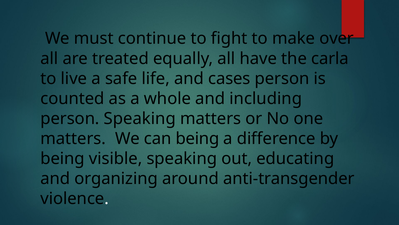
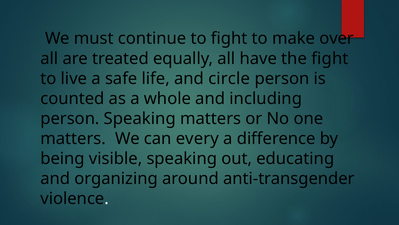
the carla: carla -> fight (330, 59)
cases: cases -> circle (229, 79)
can being: being -> every (197, 138)
